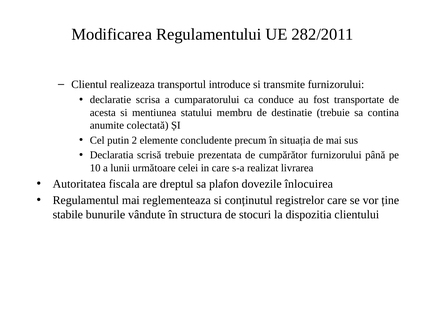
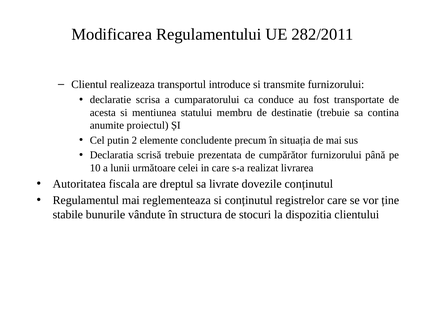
colectată: colectată -> proiectul (148, 125)
plafon: plafon -> livrate (224, 184)
dovezile înlocuirea: înlocuirea -> conținutul (309, 184)
